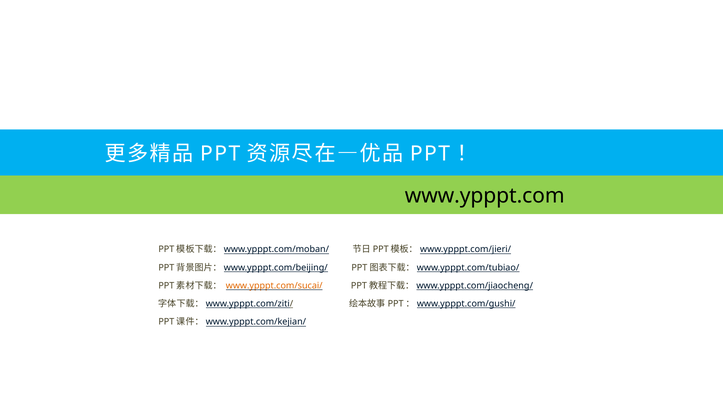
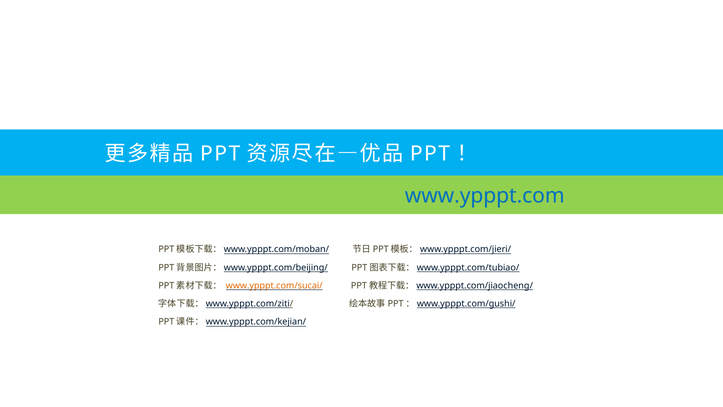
www.ypppt.com colour: black -> blue (485, 196)
